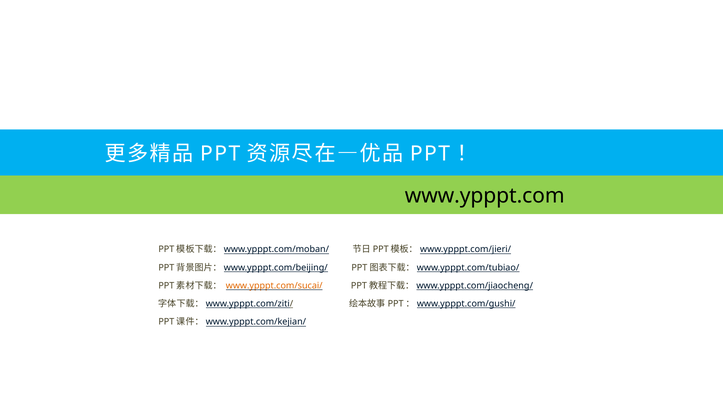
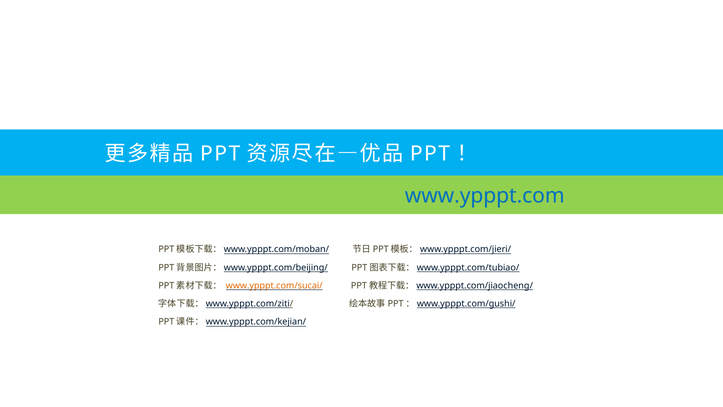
www.ypppt.com colour: black -> blue (485, 196)
